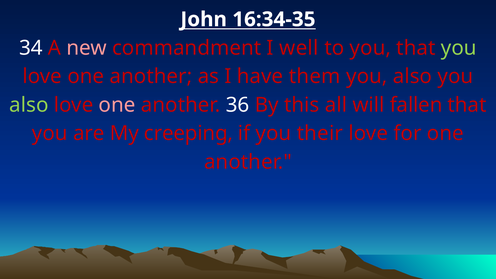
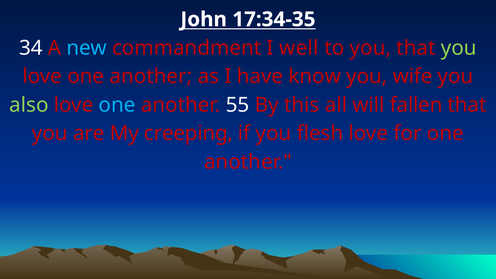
16:34-35: 16:34-35 -> 17:34-35 (274, 19)
new colour: pink -> light blue (87, 48)
them: them -> know (315, 76)
also: also -> wife (413, 76)
one colour: pink -> light blue (117, 105)
36: 36 -> 55 (238, 105)
their: their -> flesh (320, 133)
